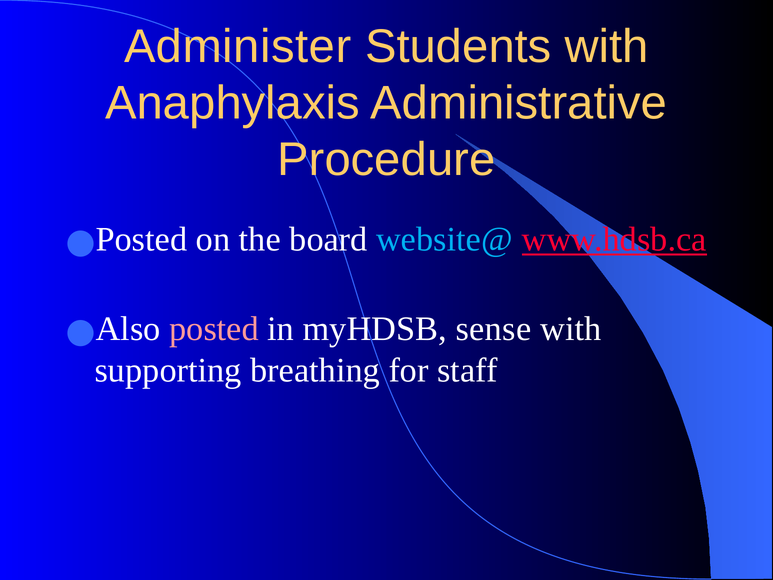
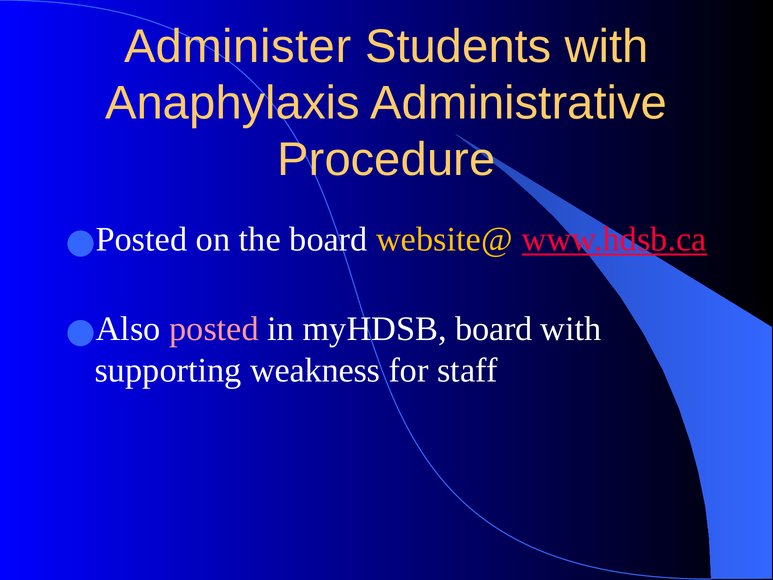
website@ colour: light blue -> yellow (444, 239)
myHDSB sense: sense -> board (494, 329)
breathing: breathing -> weakness (315, 370)
